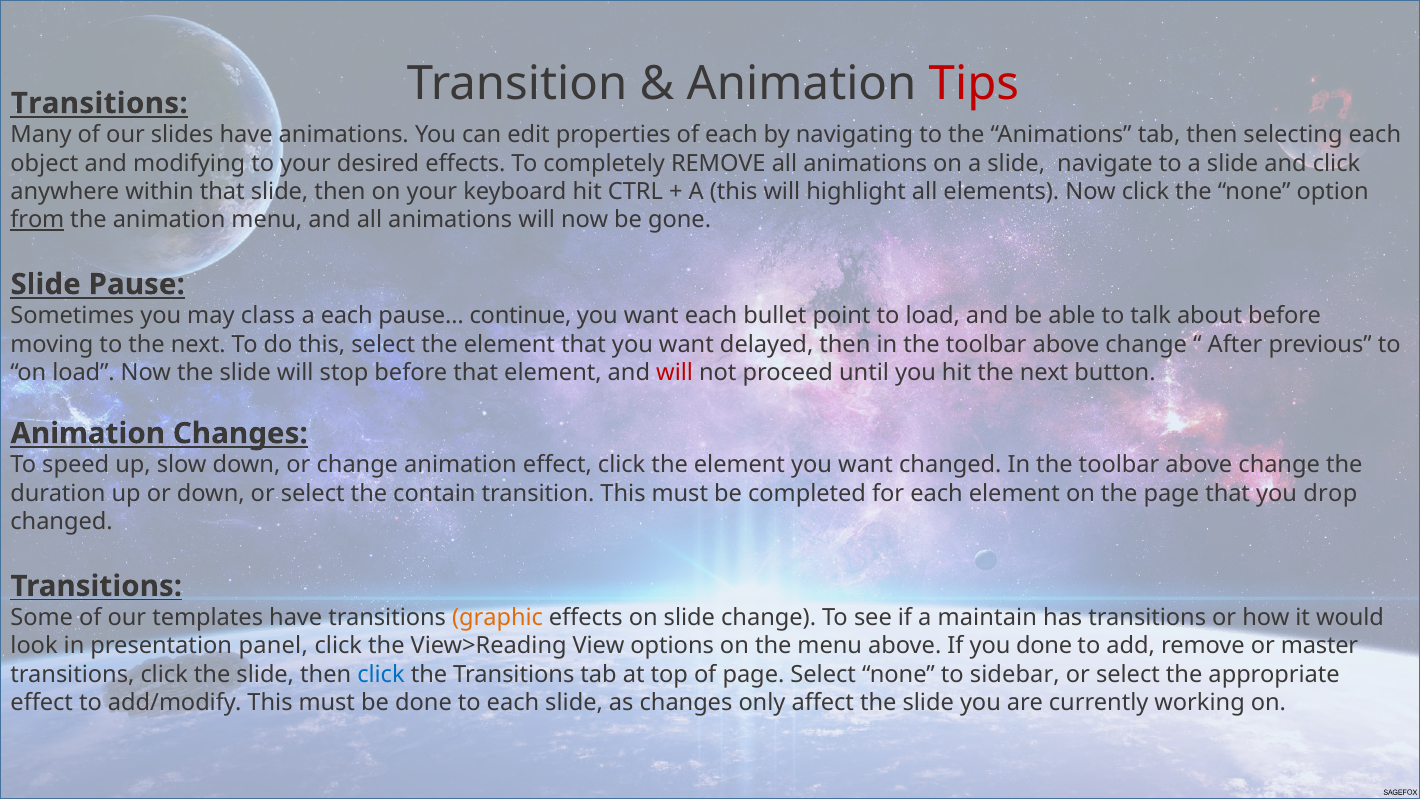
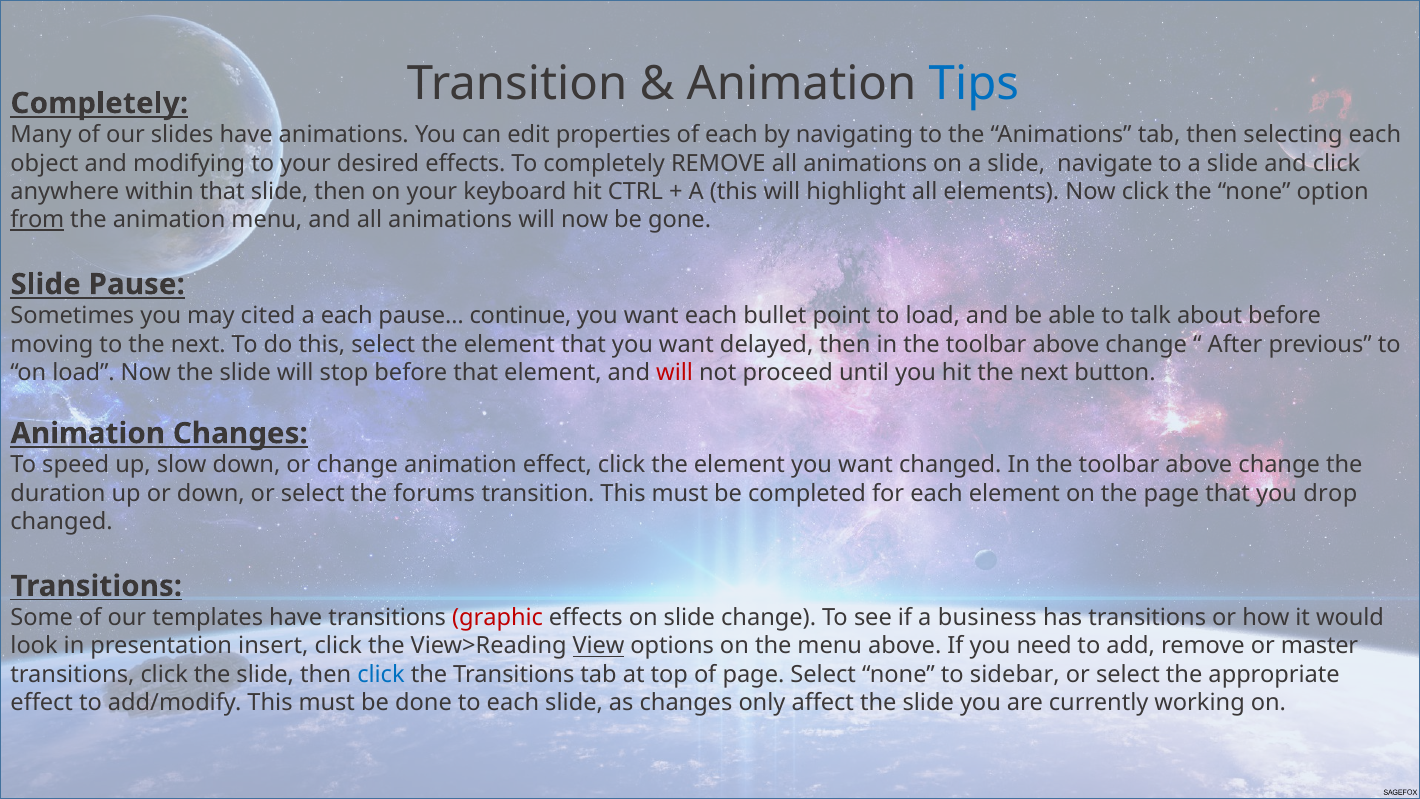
Tips colour: red -> blue (974, 84)
Transitions: Transitions -> Completely (99, 103)
class: class -> cited (268, 316)
contain: contain -> forums (434, 493)
graphic colour: orange -> red (498, 617)
maintain: maintain -> business (987, 617)
panel: panel -> insert (273, 646)
View underline: none -> present (599, 646)
you done: done -> need (1044, 646)
